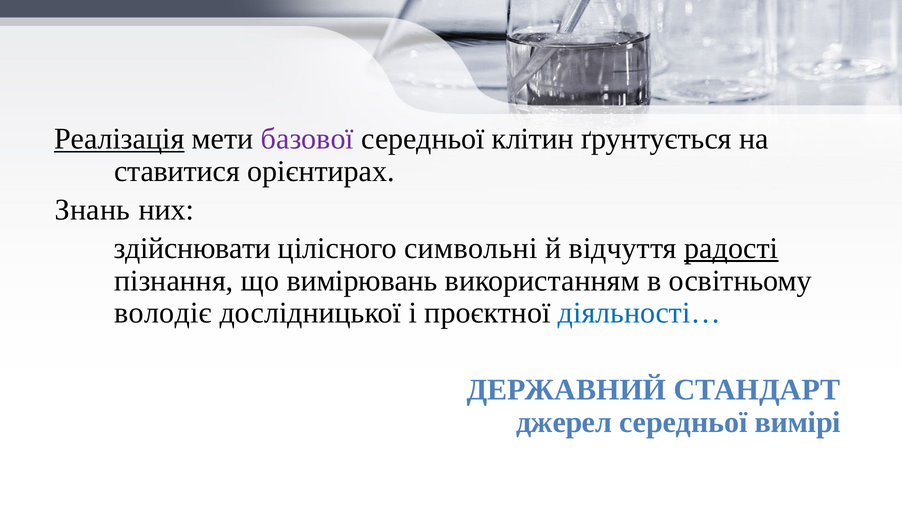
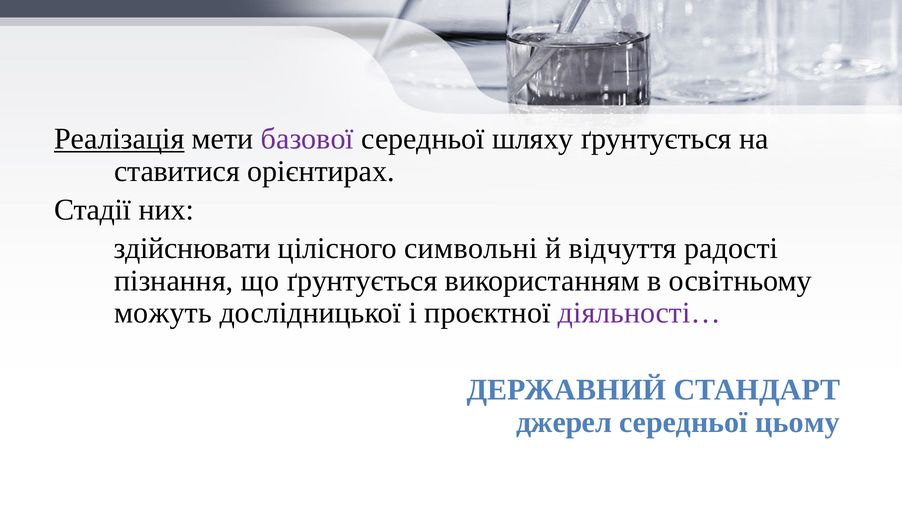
клітин: клітин -> шляху (533, 139)
Знань: Знань -> Стадії (93, 210)
радості underline: present -> none (731, 248)
що вимірювань: вимірювань -> ґрунтується (362, 281)
володіє: володіє -> можуть (163, 313)
діяльності… colour: blue -> purple (639, 313)
вимірі: вимірі -> цьому (798, 423)
